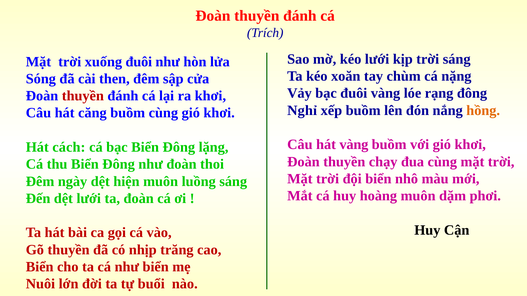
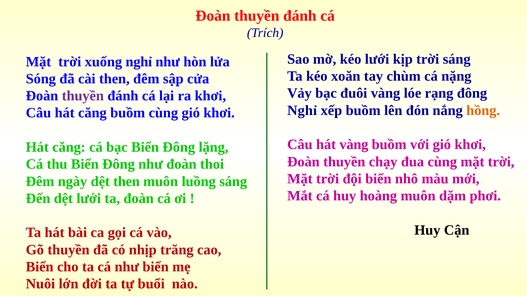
xuống đuôi: đuôi -> nghỉ (139, 62)
thuyền colour: red -> purple (83, 96)
cách: cách -> căng (69, 147)
dệt hiện: hiện -> then (127, 182)
